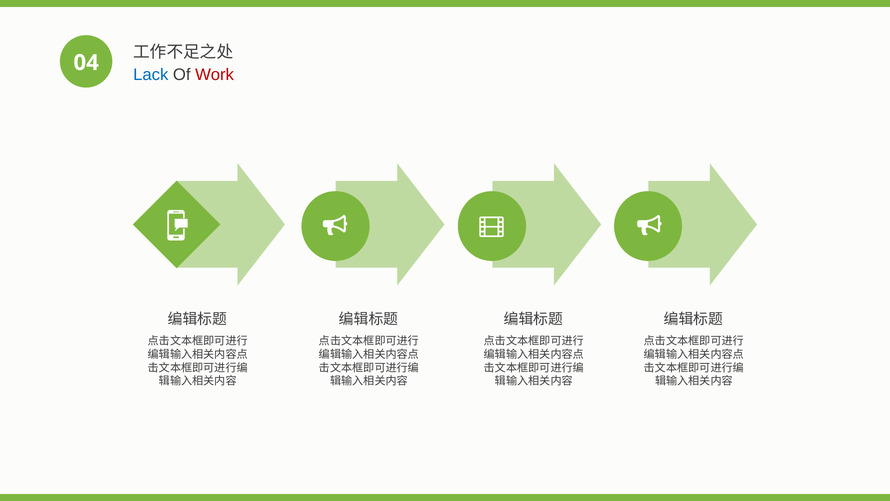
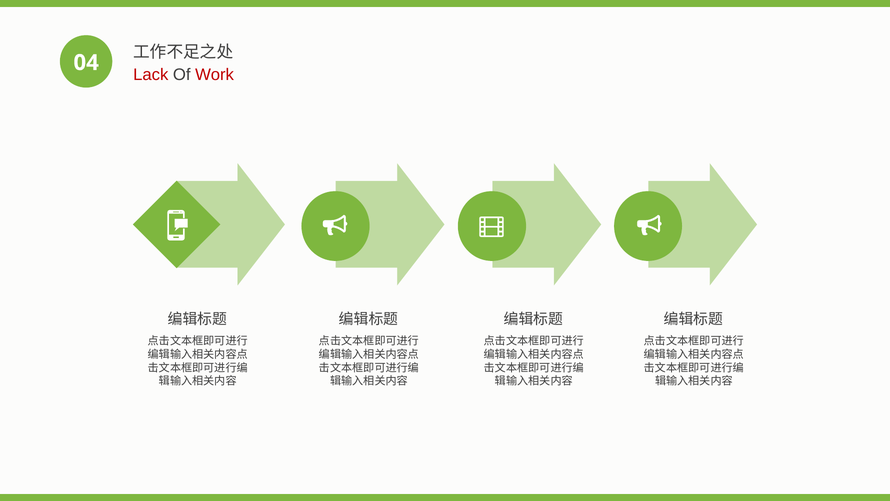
Lack colour: blue -> red (151, 75)
